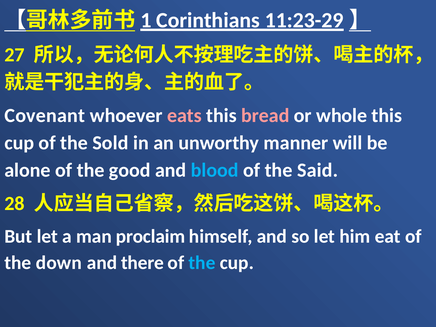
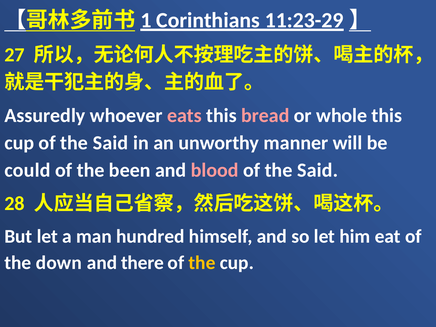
Covenant: Covenant -> Assuredly (45, 116)
cup of the Sold: Sold -> Said (111, 143)
alone: alone -> could (27, 170)
good: good -> been (130, 170)
blood colour: light blue -> pink (215, 170)
proclaim: proclaim -> hundred (150, 236)
the colour: light blue -> yellow (202, 263)
